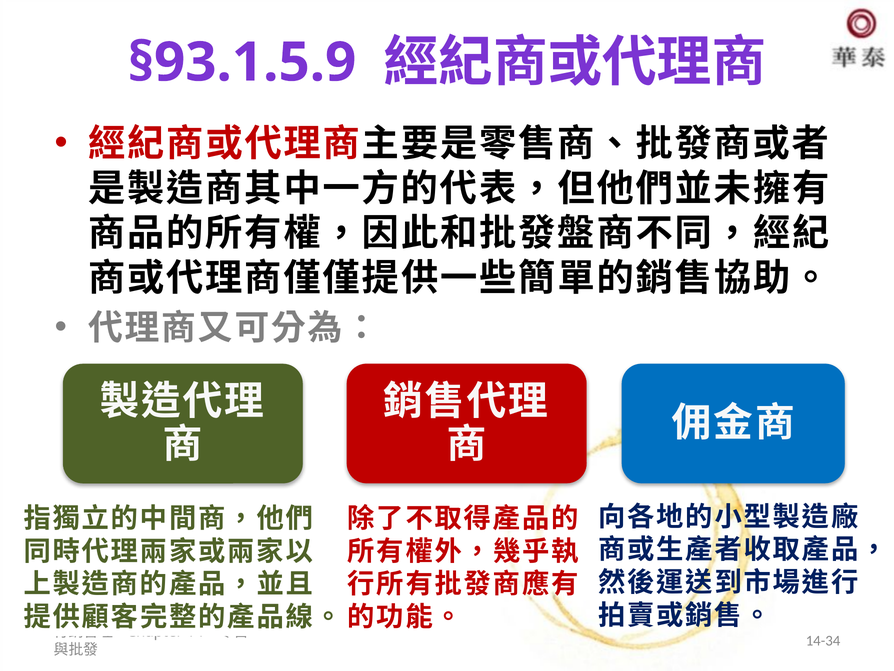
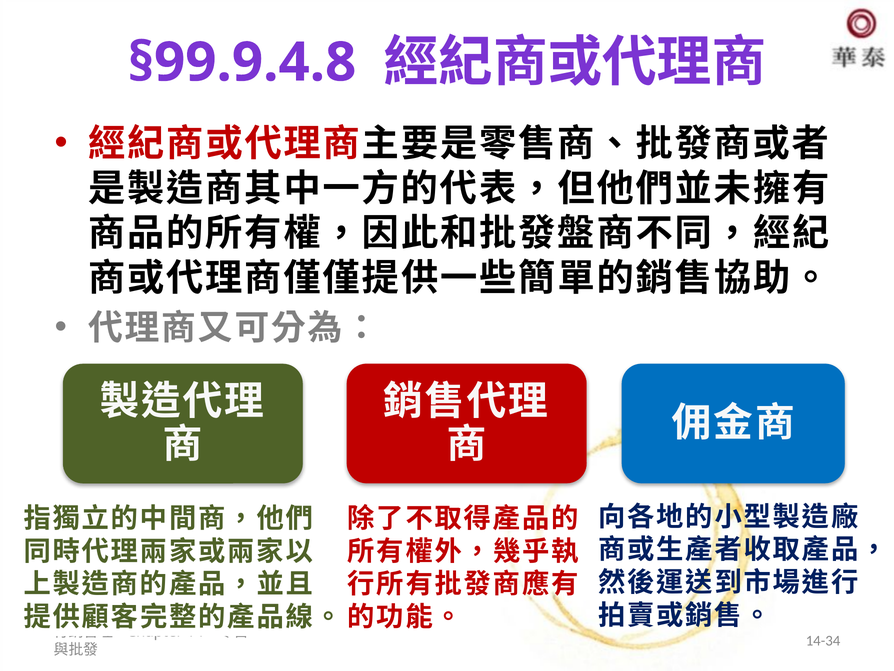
§93.1.5.9: §93.1.5.9 -> §99.9.4.8 (242, 62)
